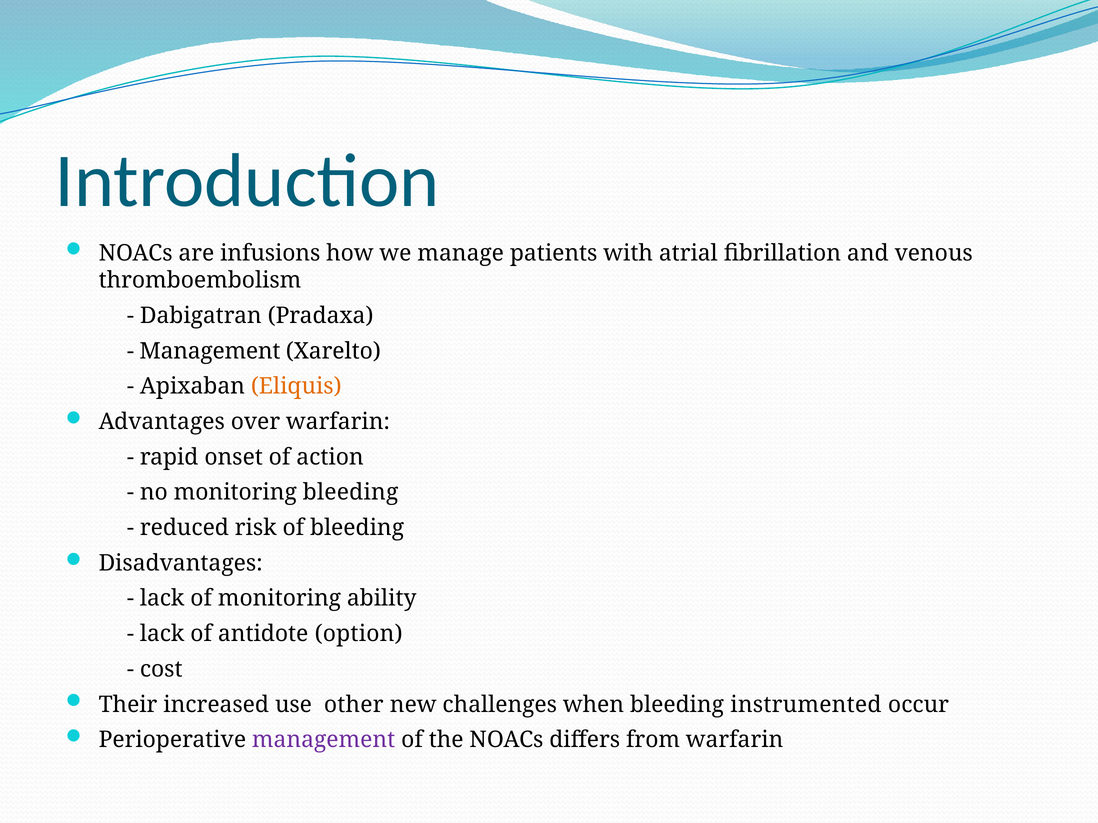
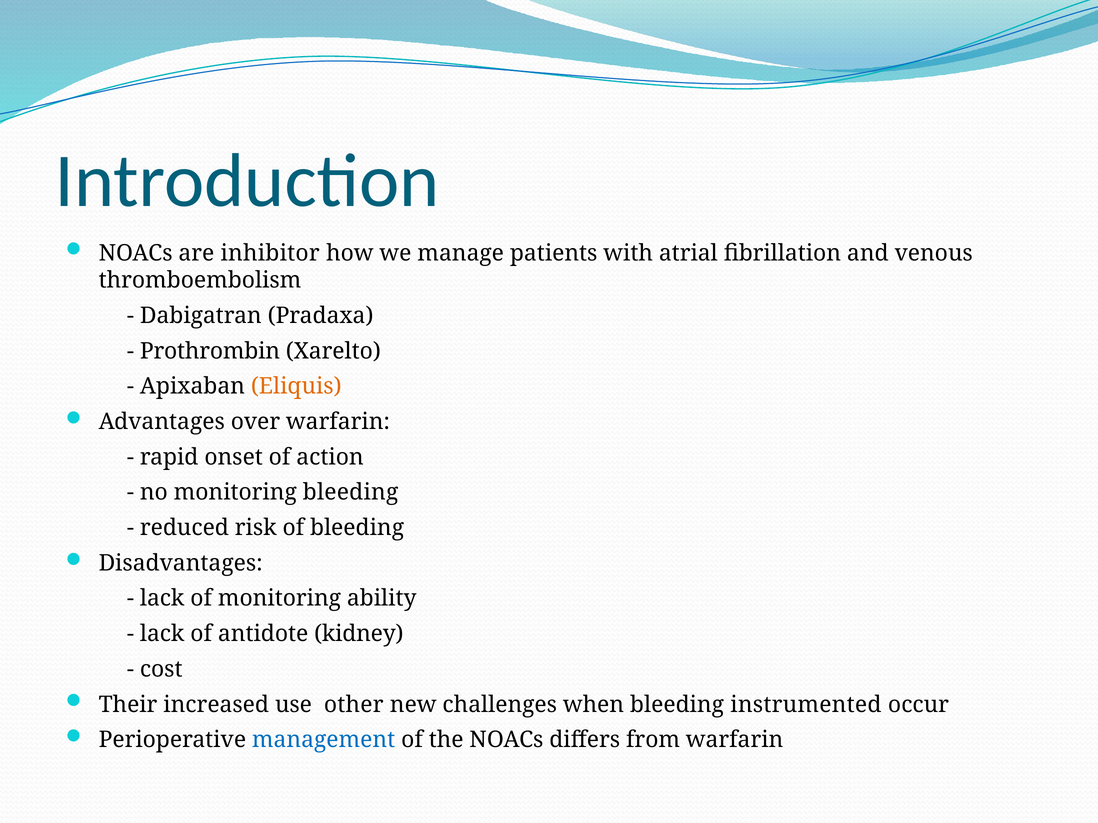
infusions: infusions -> inhibitor (270, 253)
Management: Management -> Prothrombin (210, 351)
option: option -> kidney (359, 634)
management colour: purple -> blue (324, 740)
